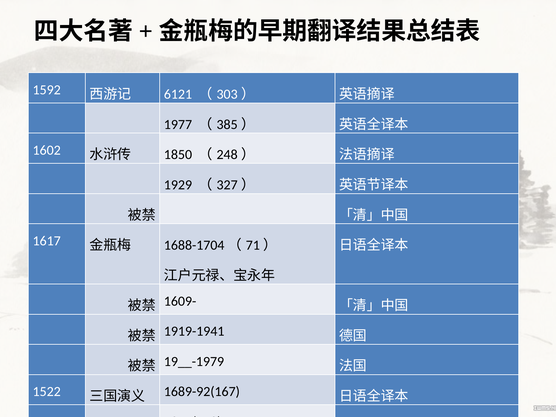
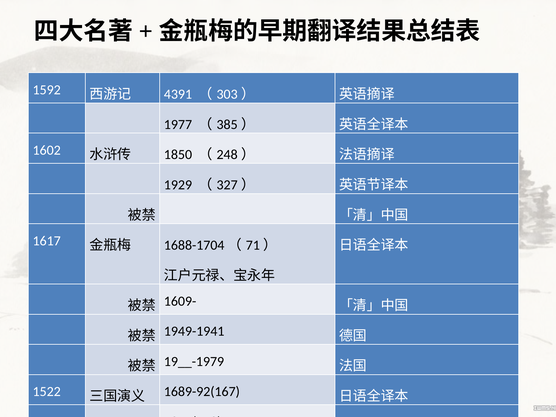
6121: 6121 -> 4391 (178, 94)
1919-1941: 1919-1941 -> 1949-1941 (194, 331)
